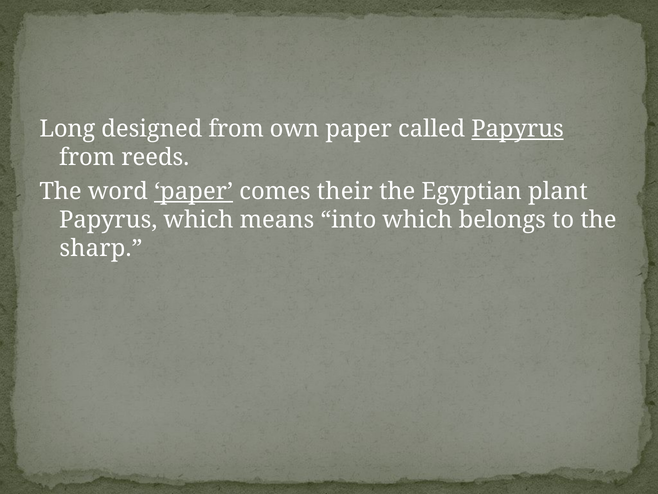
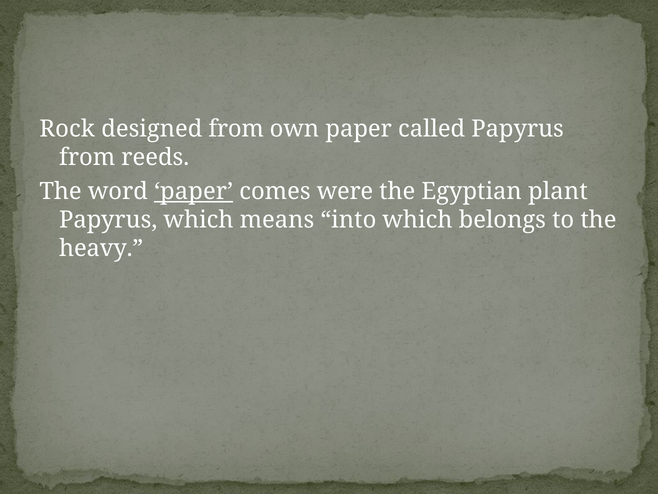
Long: Long -> Rock (67, 129)
Papyrus underline: present -> none (518, 129)
their: their -> were (345, 191)
sharp: sharp -> heavy (101, 248)
